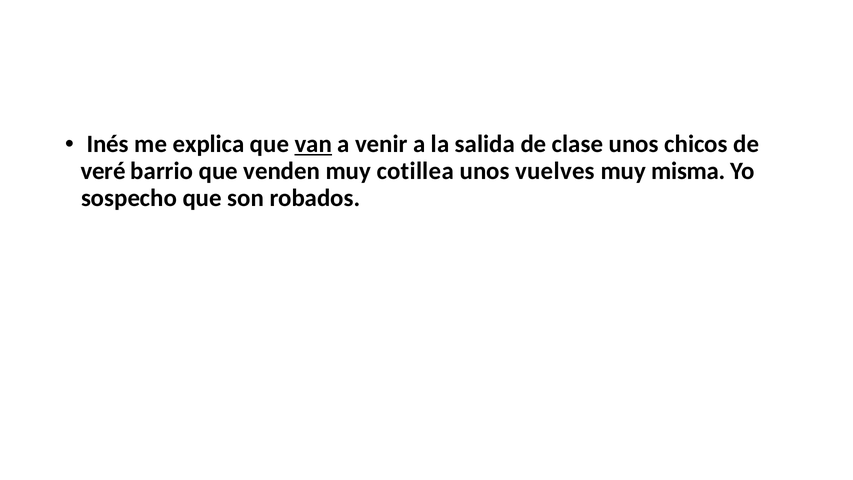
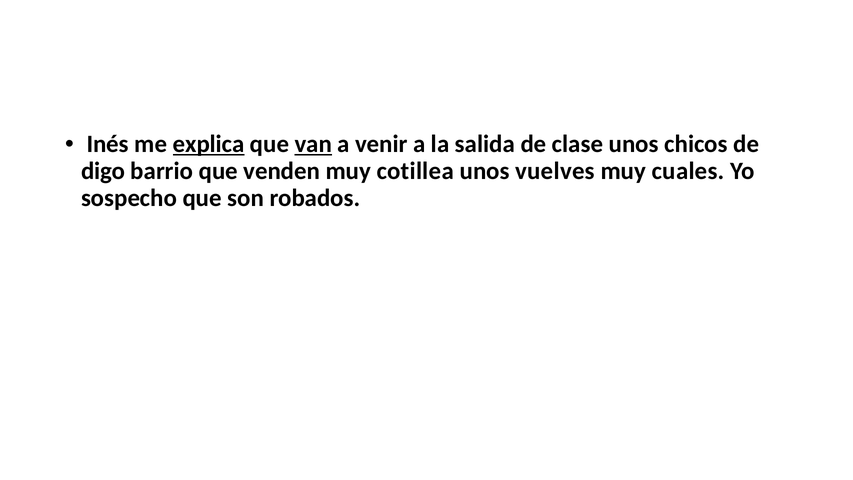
explica underline: none -> present (209, 144)
veré: veré -> digo (103, 171)
misma: misma -> cuales (688, 171)
